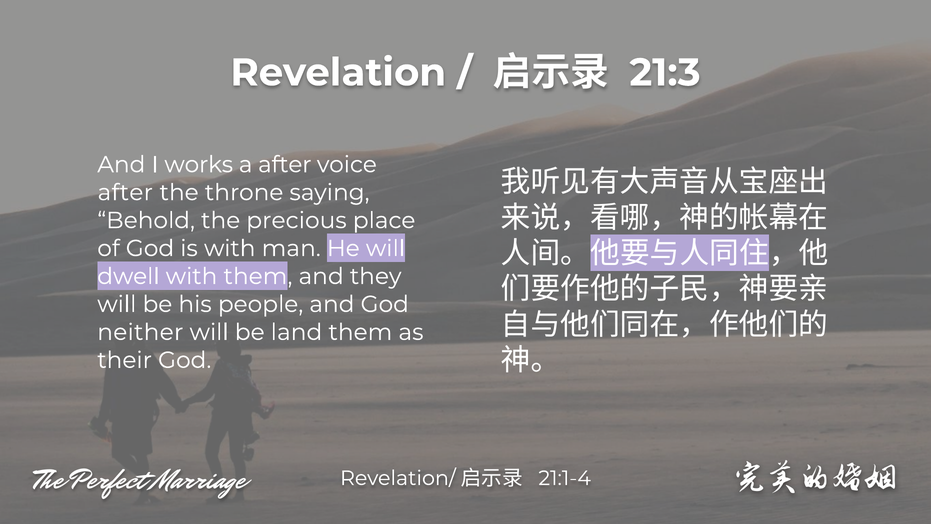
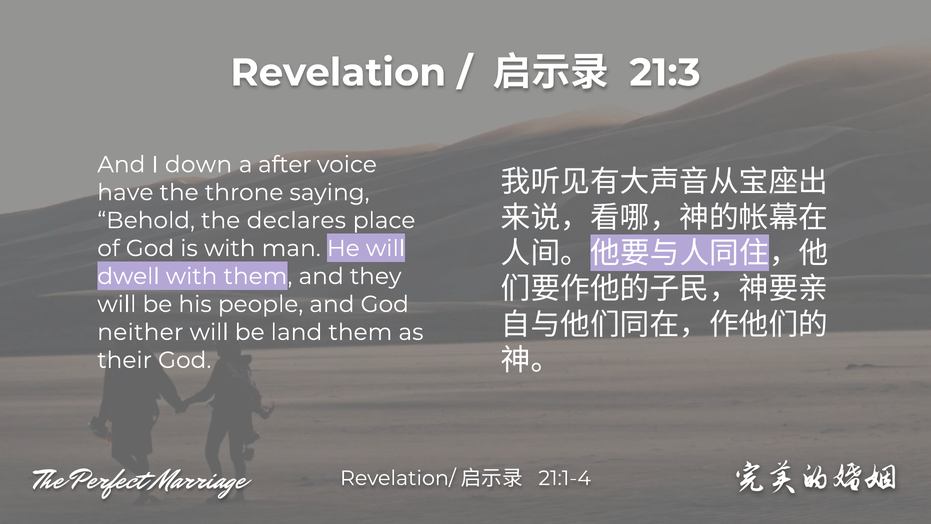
works: works -> down (199, 164)
after: after -> have (125, 192)
precious: precious -> declares (296, 220)
